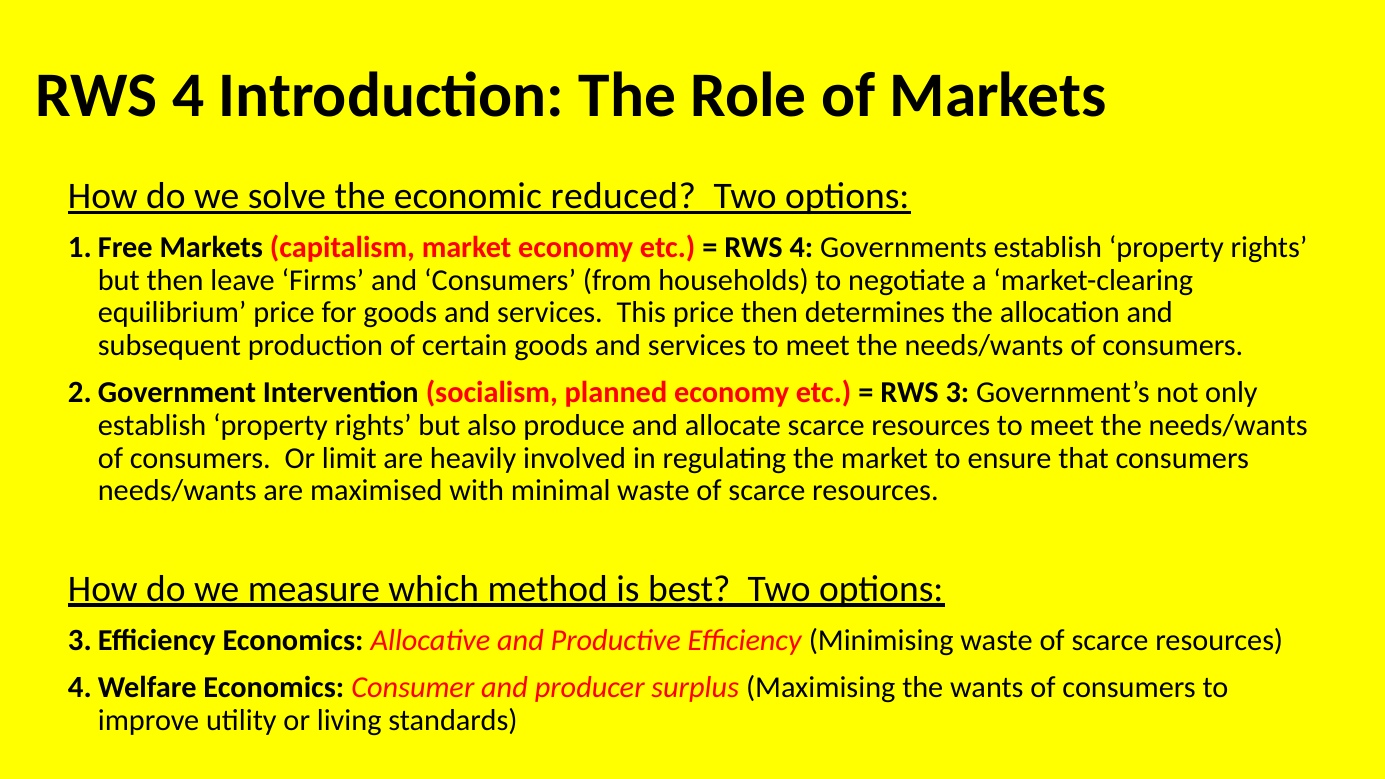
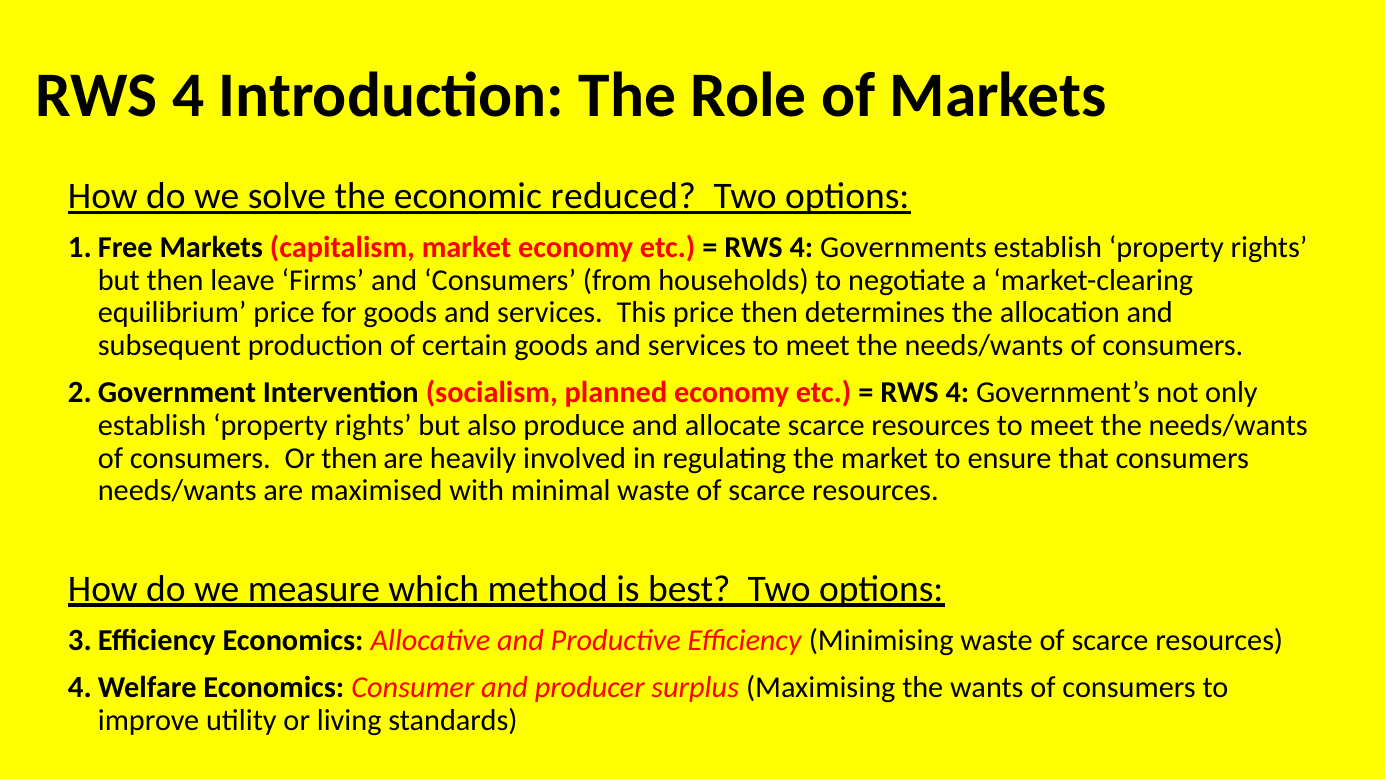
3: 3 -> 4 (957, 393)
Or limit: limit -> then (349, 458)
